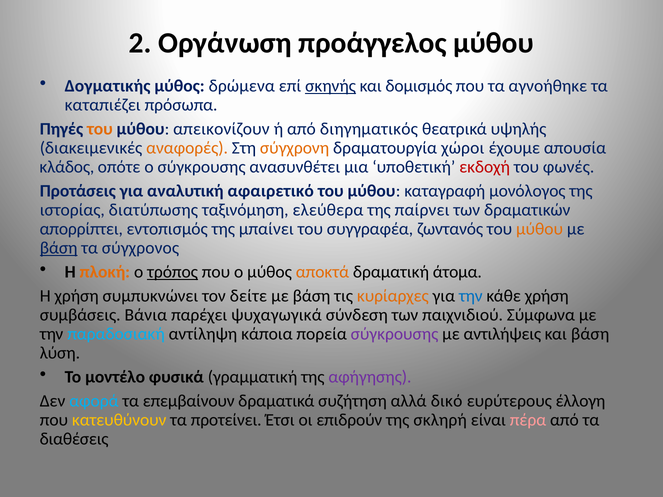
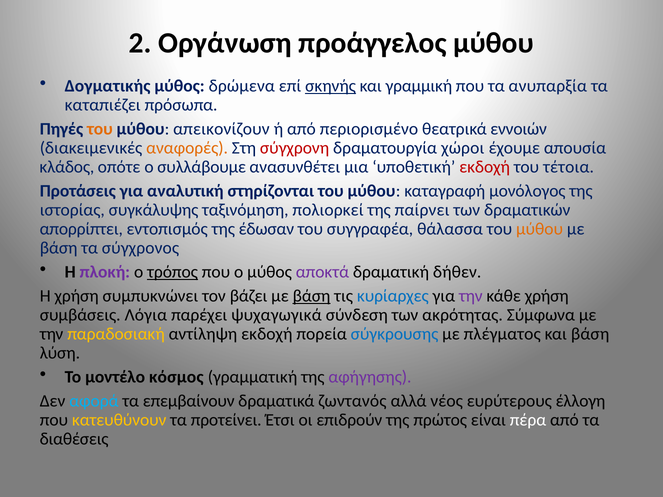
δομισμός: δομισμός -> γραμμική (419, 86)
αγνοήθηκε: αγνοήθηκε -> ανυπαρξία (548, 86)
διηγηματικός: διηγηματικός -> περιορισμένο (369, 129)
υψηλής: υψηλής -> εννοιών (519, 129)
σύγχρονη colour: orange -> red (295, 148)
ο σύγκρουσης: σύγκρουσης -> συλλάβουμε (202, 167)
φωνές: φωνές -> τέτοια (569, 167)
αφαιρετικό: αφαιρετικό -> στηρίζονται (271, 191)
διατύπωσης: διατύπωσης -> συγκάλυψης (154, 210)
ελεύθερα: ελεύθερα -> πολιορκεί (328, 210)
μπαίνει: μπαίνει -> έδωσαν (266, 229)
ζωντανός: ζωντανός -> θάλασσα (450, 229)
βάση underline: present -> none (59, 248)
πλοκή colour: orange -> purple (105, 272)
αποκτά colour: orange -> purple (322, 272)
άτομα: άτομα -> δήθεν (457, 272)
δείτε: δείτε -> βάζει (249, 296)
βάση underline: none -> present (312, 296)
κυρίαρχες colour: orange -> blue (393, 296)
την colour: blue -> purple (471, 296)
Βάνια: Βάνια -> Λόγια (146, 315)
παιχνιδιού: παιχνιδιού -> ακρότητας (463, 315)
παραδοσιακή colour: light blue -> yellow (116, 334)
αντίληψη κάποια: κάποια -> εκδοχή (267, 334)
σύγκρουσης colour: purple -> blue (395, 334)
αντιλήψεις: αντιλήψεις -> πλέγματος (502, 334)
φυσικά: φυσικά -> κόσμος (176, 377)
συζήτηση: συζήτηση -> ζωντανός (352, 401)
δικό: δικό -> νέος (447, 401)
σκληρή: σκληρή -> πρώτος (440, 420)
πέρα colour: pink -> white (528, 420)
